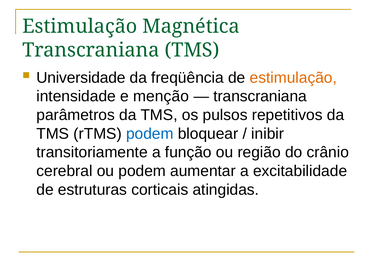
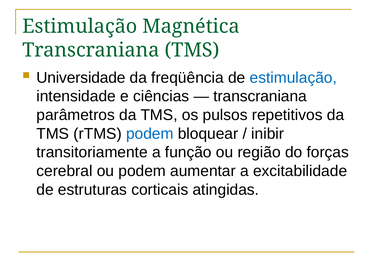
estimulação colour: orange -> blue (293, 78)
menção: menção -> ciências (161, 96)
crânio: crânio -> forças (328, 152)
